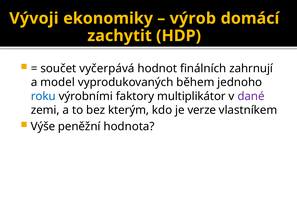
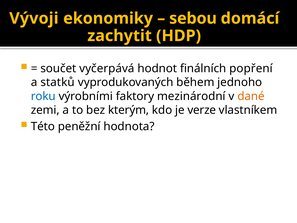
výrob: výrob -> sebou (193, 18)
zahrnují: zahrnují -> popření (251, 68)
model: model -> statků (58, 82)
multiplikátor: multiplikátor -> mezinárodní (191, 96)
dané colour: purple -> orange (251, 96)
Výše: Výše -> Této (43, 126)
